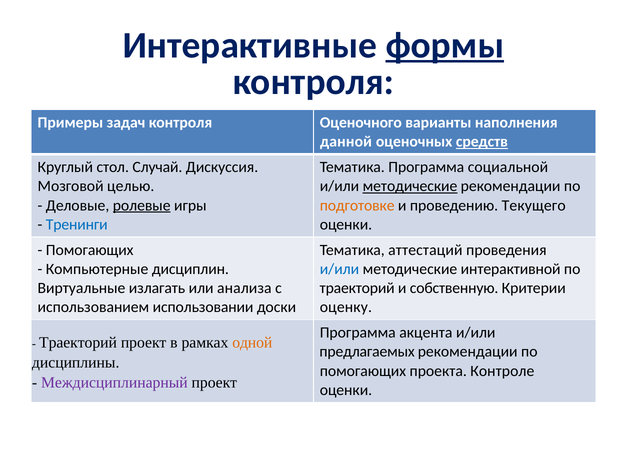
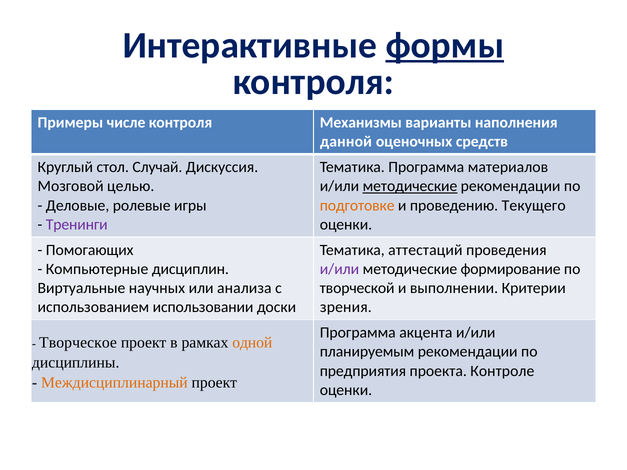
задач: задач -> числе (126, 123)
Оценочного: Оценочного -> Механизмы (361, 123)
средств underline: present -> none (482, 142)
социальной: социальной -> материалов (508, 167)
ролевые underline: present -> none (142, 205)
Тренинги colour: blue -> purple (77, 225)
и/или colour: blue -> purple (339, 269)
интерактивной: интерактивной -> формирование (511, 269)
излагать: излагать -> научных (157, 288)
траекторий: траекторий -> творческой (357, 288)
собственную: собственную -> выполнении (454, 288)
оценку: оценку -> зрения (346, 307)
Траекторий: Траекторий -> Творческое (78, 343)
предлагаемых: предлагаемых -> планируемым (367, 352)
помогающих: помогающих -> предприятия (363, 371)
Междисциплинарный colour: purple -> orange (114, 383)
